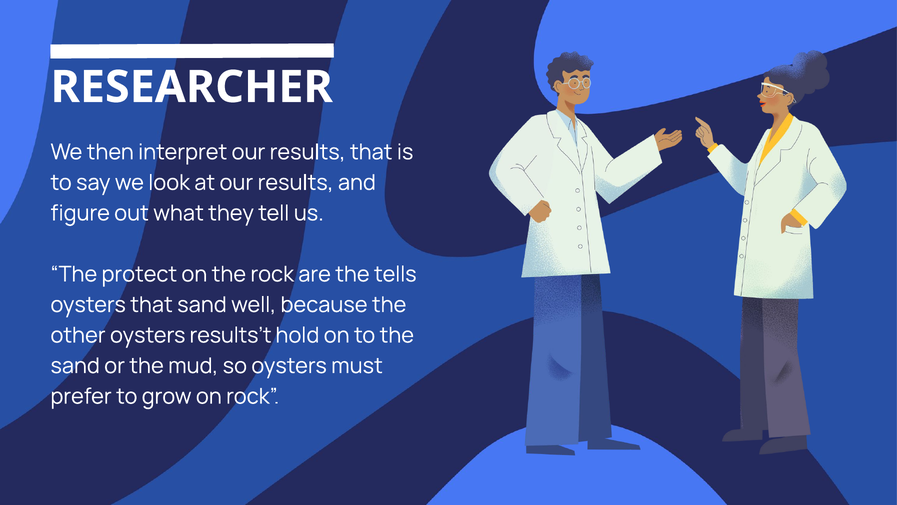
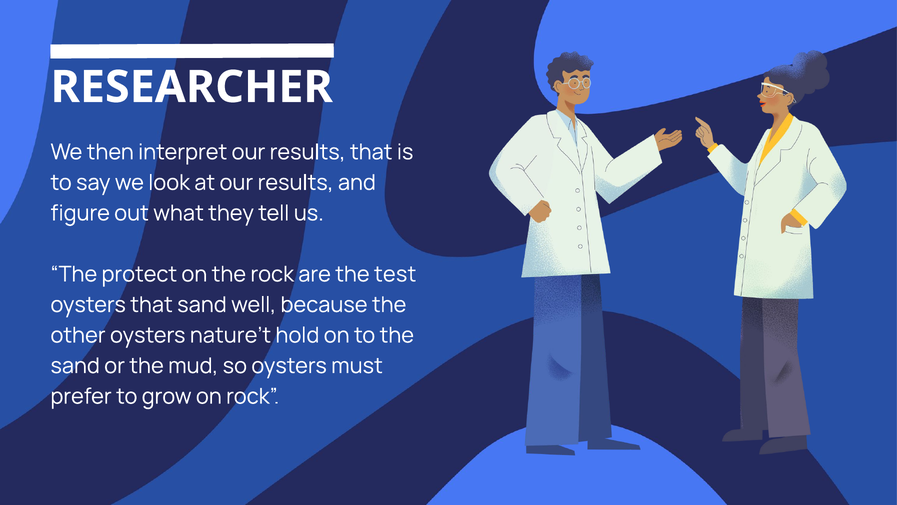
tells: tells -> test (395, 274)
results’t: results’t -> nature’t (230, 335)
